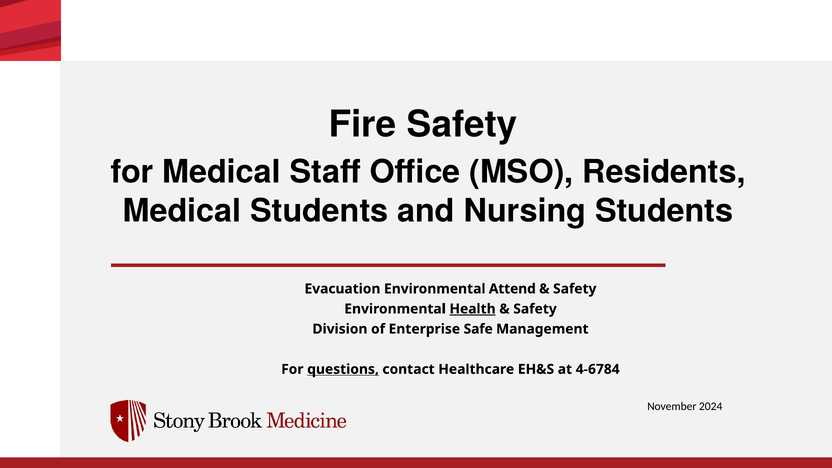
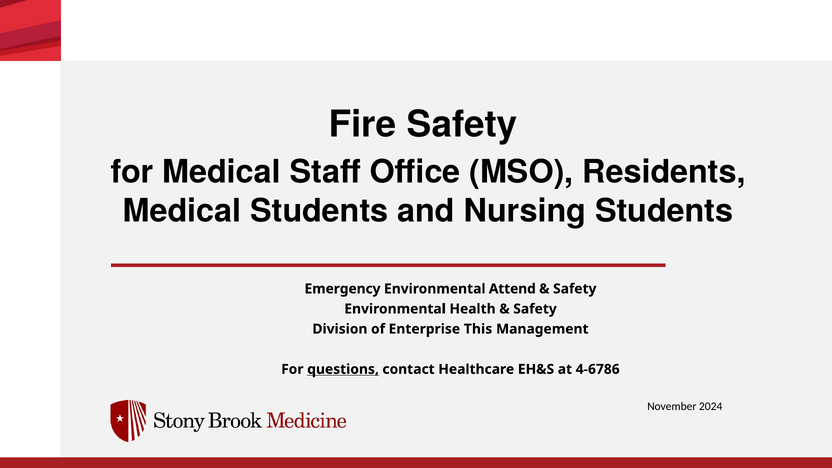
Evacuation: Evacuation -> Emergency (342, 289)
Health underline: present -> none (473, 309)
Safe: Safe -> This (478, 329)
4-6784: 4-6784 -> 4-6786 (598, 369)
